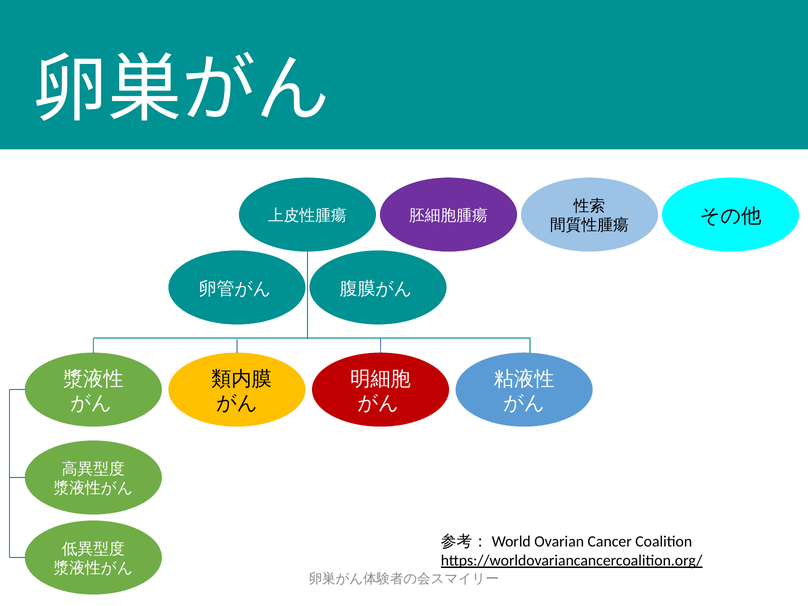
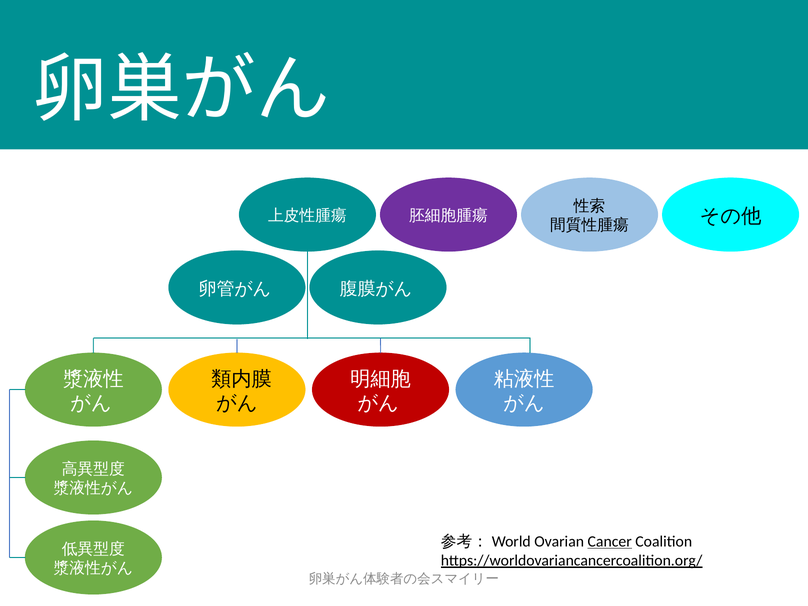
Cancer underline: none -> present (610, 541)
